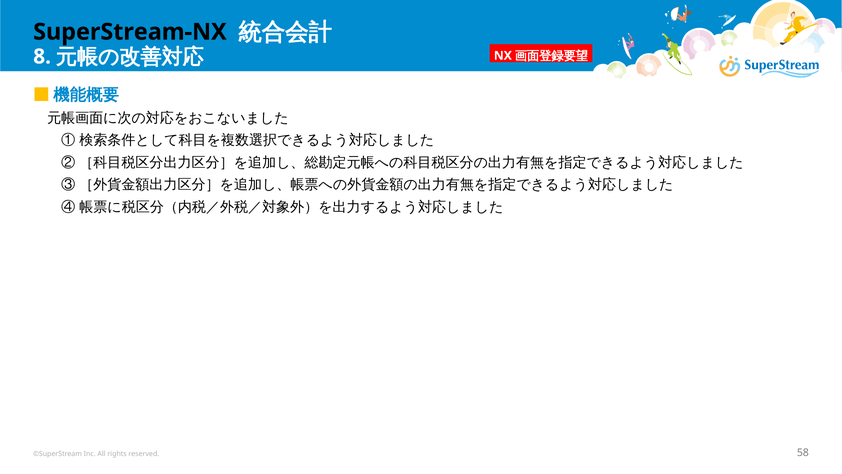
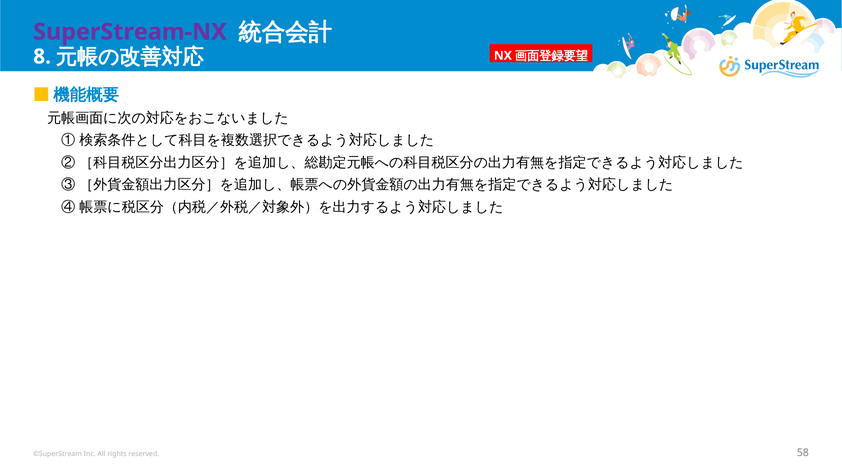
SuperStream-NX colour: black -> purple (130, 32)
